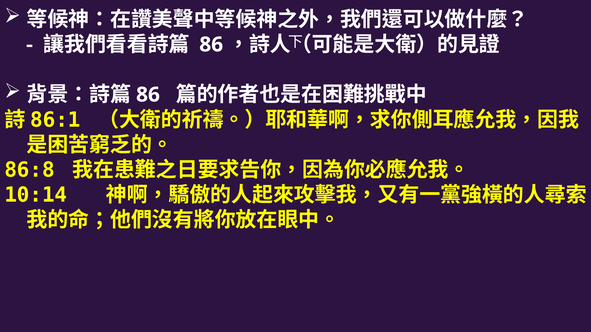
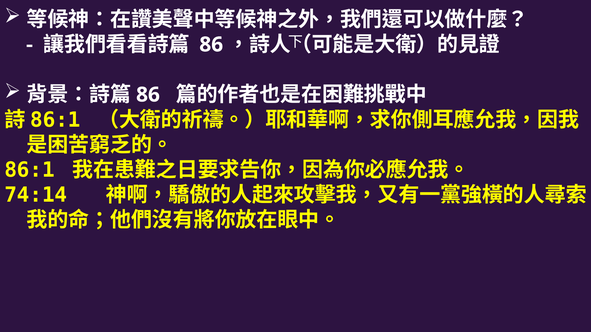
86:8: 86:8 -> 86:1 (30, 170)
10:14: 10:14 -> 74:14 (36, 195)
